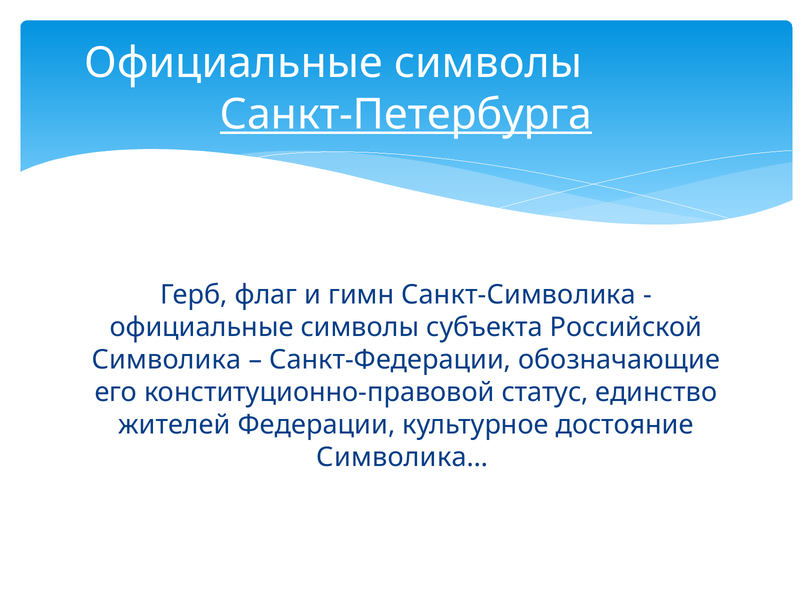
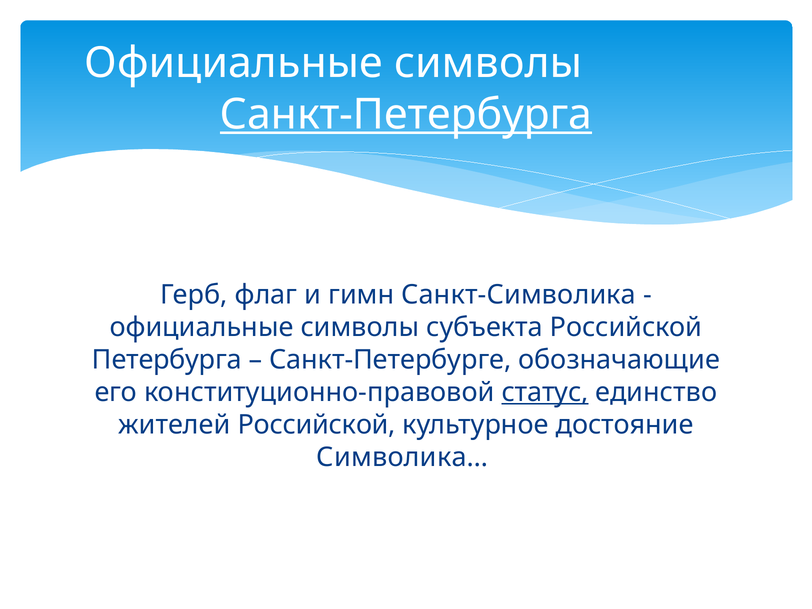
Символика: Символика -> Петербурга (167, 360)
Санкт-Федерации: Санкт-Федерации -> Санкт-Петербурге (390, 360)
статус underline: none -> present (545, 392)
жителей Федерации: Федерации -> Российской (317, 425)
